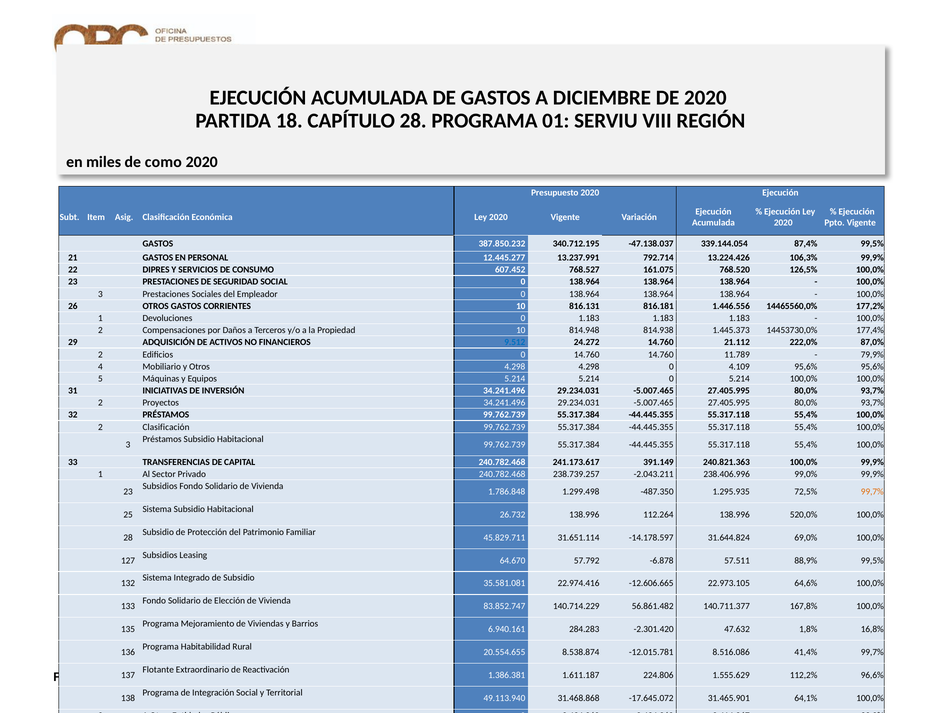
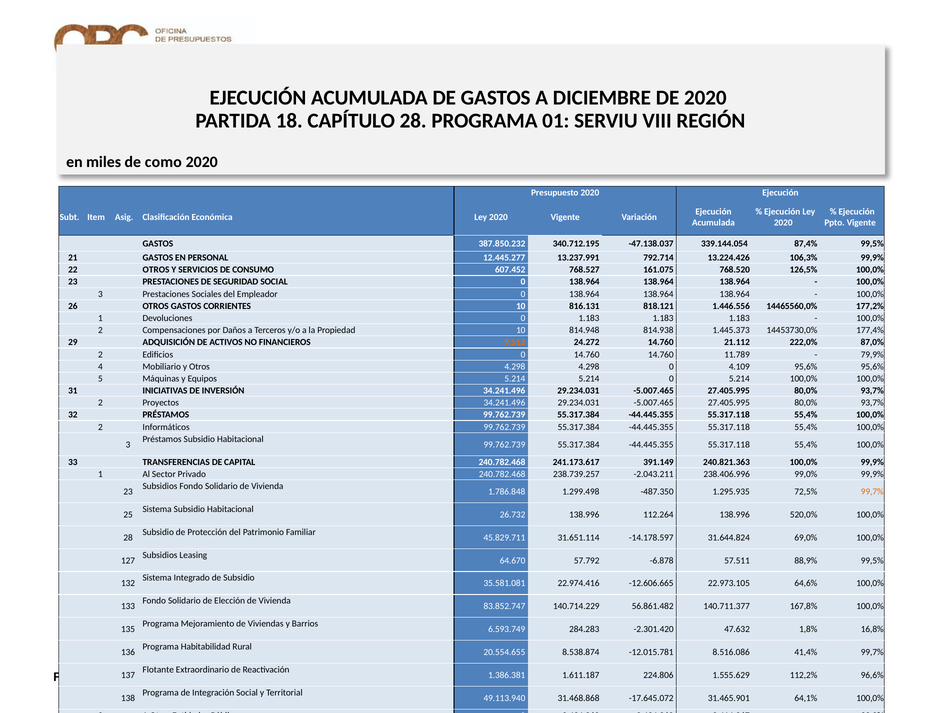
22 DIPRES: DIPRES -> OTROS (156, 270)
816.181: 816.181 -> 818.121 (659, 306)
9.512 colour: blue -> orange (515, 342)
2 Clasificación: Clasificación -> Informáticos (166, 427)
6.940.161: 6.940.161 -> 6.593.749 (507, 629)
